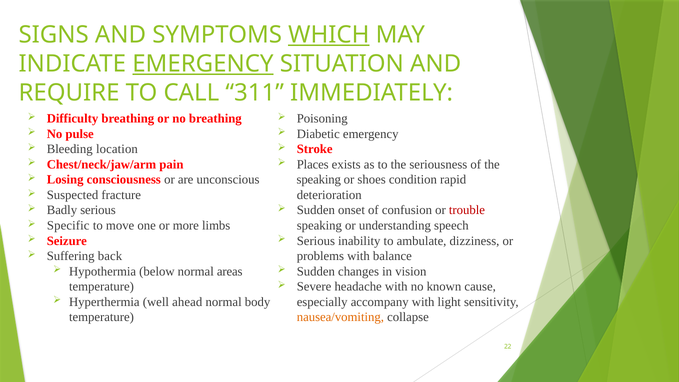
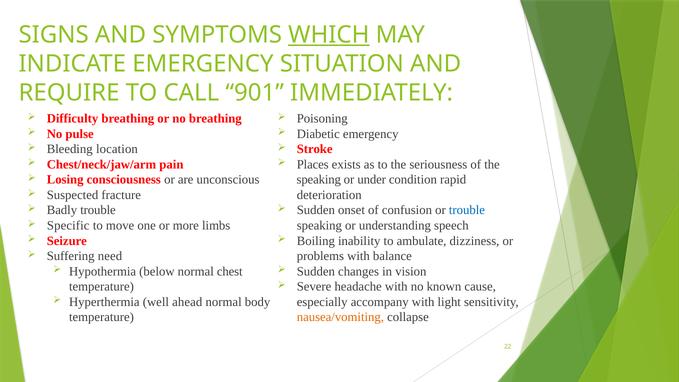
EMERGENCY underline: present -> none (203, 64)
311: 311 -> 901 (255, 93)
shoes: shoes -> under (372, 180)
Badly serious: serious -> trouble (98, 210)
trouble colour: red -> blue (467, 210)
Serious: Serious -> Boiling (316, 241)
back: back -> need (110, 256)
areas: areas -> chest (230, 271)
